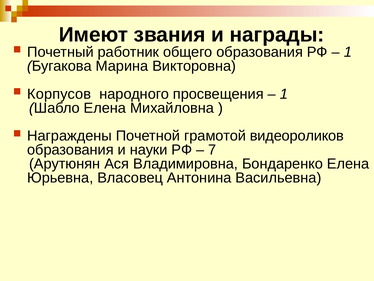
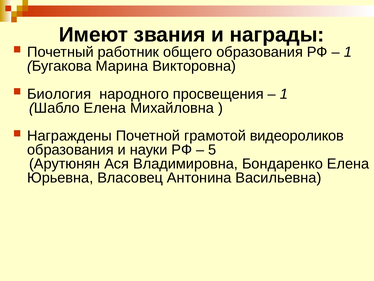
Корпусов: Корпусов -> Биология (59, 94)
7: 7 -> 5 (212, 150)
